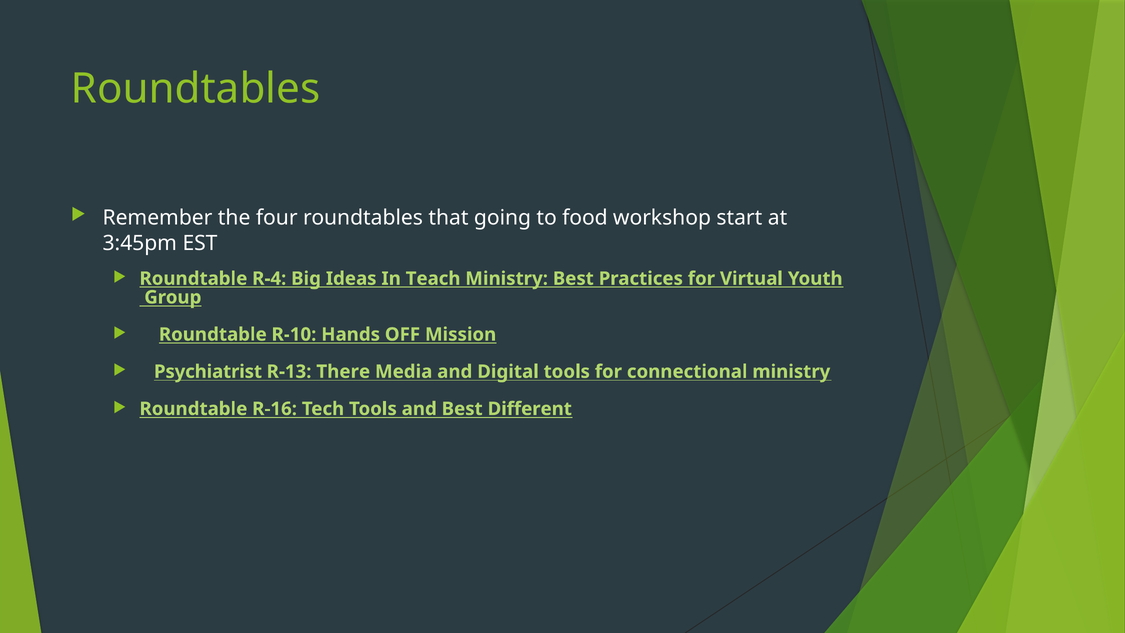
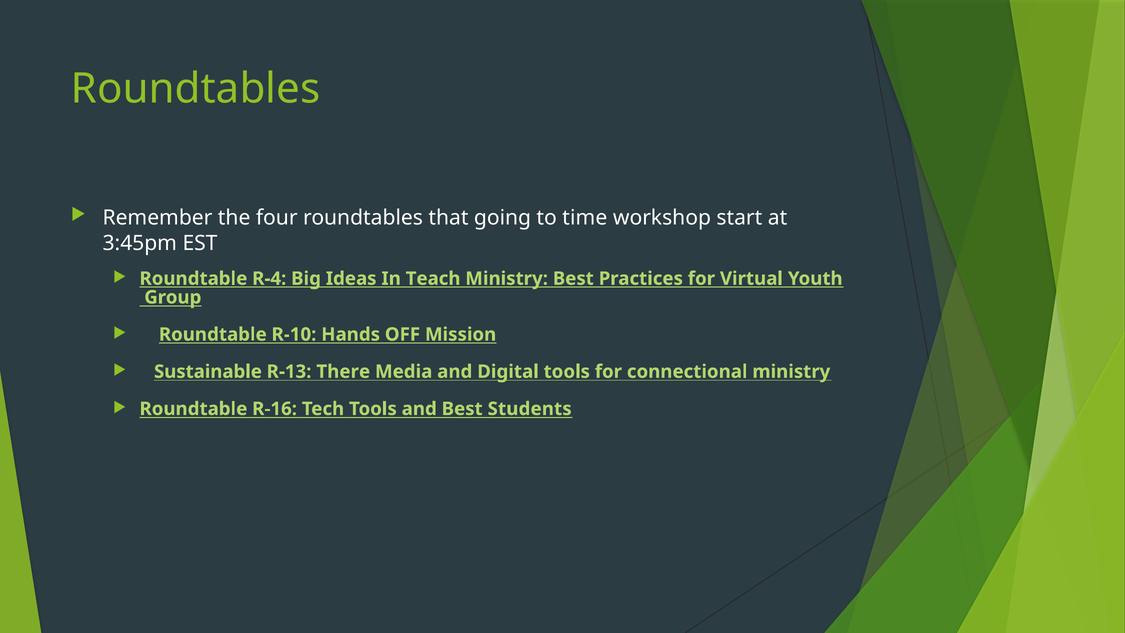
food: food -> time (585, 218)
Psychiatrist: Psychiatrist -> Sustainable (208, 372)
Different: Different -> Students (530, 409)
